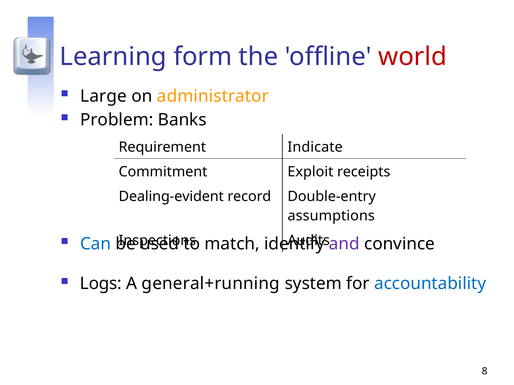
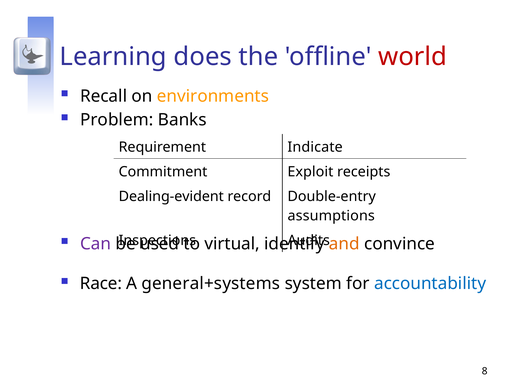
form: form -> does (203, 57)
Large: Large -> Recall (104, 96)
administrator: administrator -> environments (213, 96)
Can colour: blue -> purple (96, 244)
match: match -> virtual (232, 244)
and colour: purple -> orange (344, 244)
Logs: Logs -> Race (101, 284)
general+running: general+running -> general+systems (211, 284)
